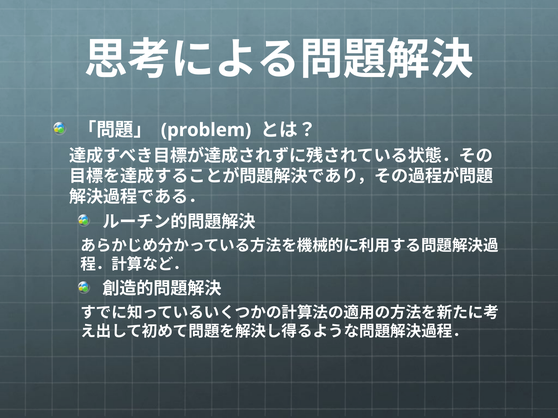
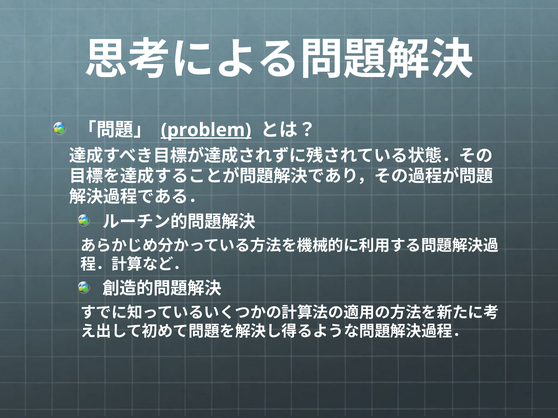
problem underline: none -> present (206, 130)
